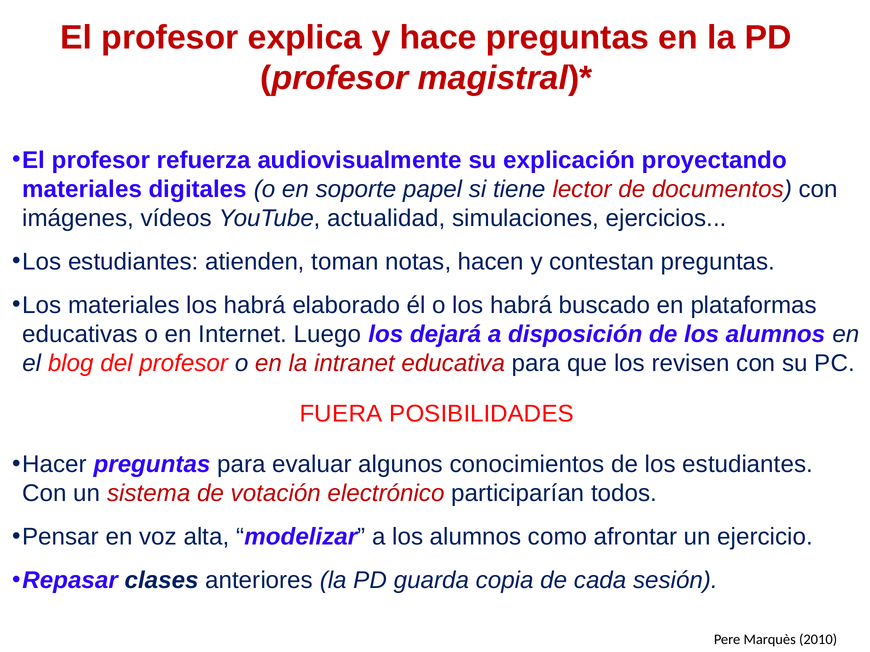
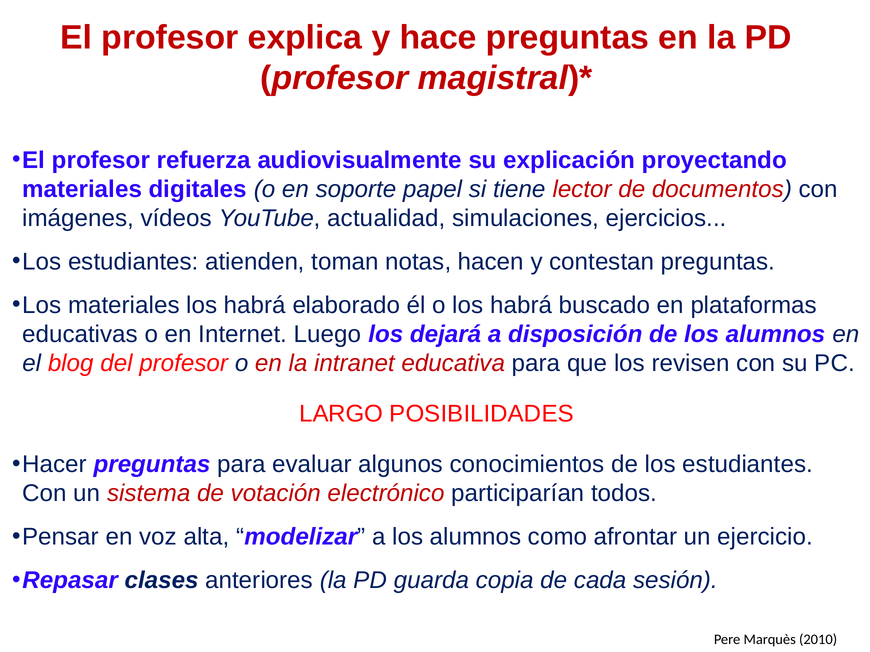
FUERA: FUERA -> LARGO (341, 414)
